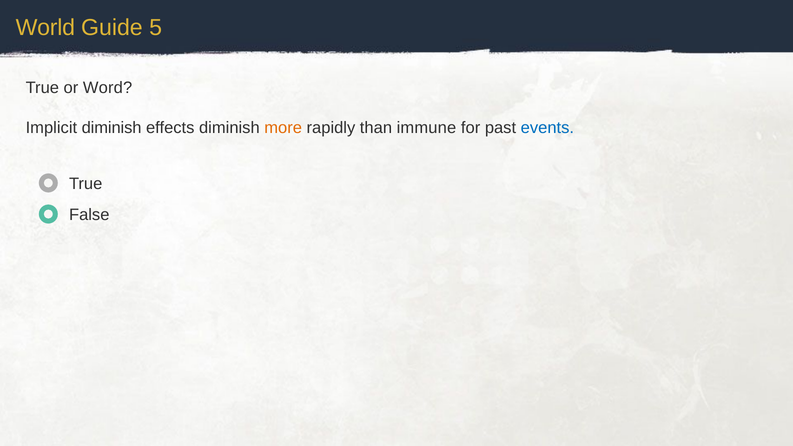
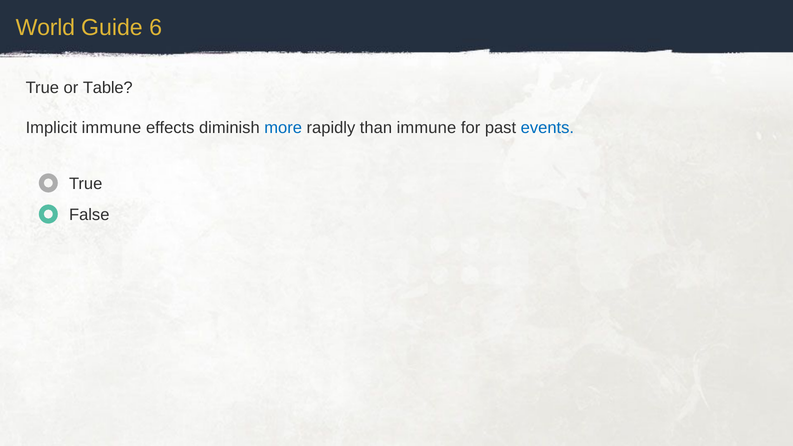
5: 5 -> 6 (156, 28)
Word: Word -> Table (108, 88)
Implicit diminish: diminish -> immune (111, 128)
more colour: orange -> blue (283, 128)
